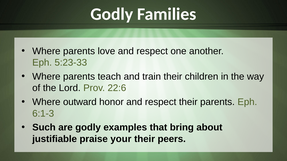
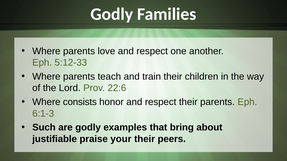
5:23-33: 5:23-33 -> 5:12-33 (71, 63)
outward: outward -> consists (80, 102)
